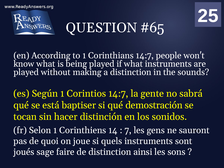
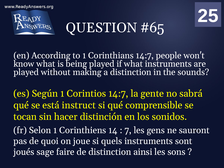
baptiser: baptiser -> instruct (79, 105)
demostración: demostración -> comprensible (154, 105)
